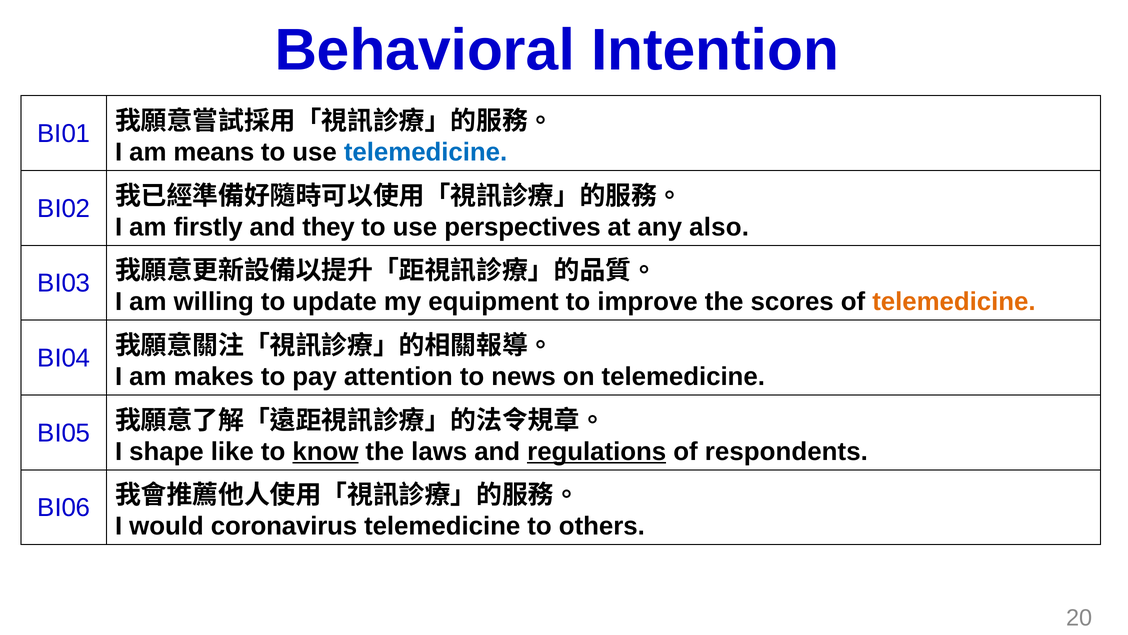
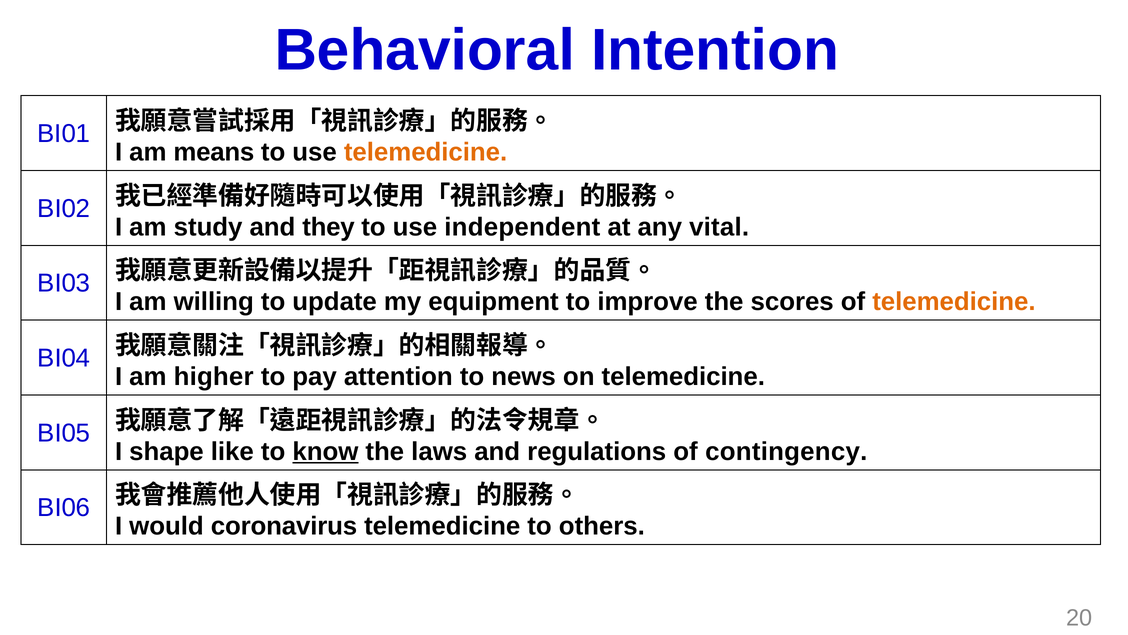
telemedicine colour: blue -> orange (426, 152)
firstly: firstly -> study (208, 227)
perspectives: perspectives -> independent (522, 227)
also: also -> vital (719, 227)
makes: makes -> higher (214, 376)
regulations underline: present -> none (597, 451)
respondents: respondents -> contingency (786, 451)
